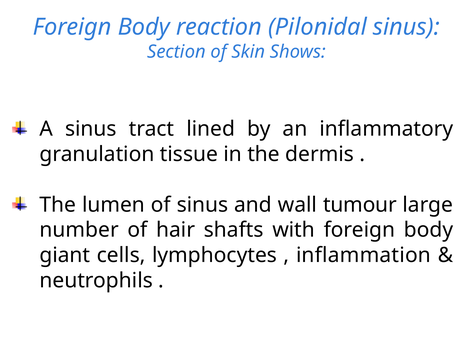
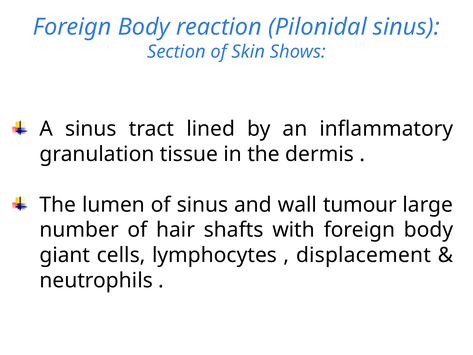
inflammation: inflammation -> displacement (363, 255)
